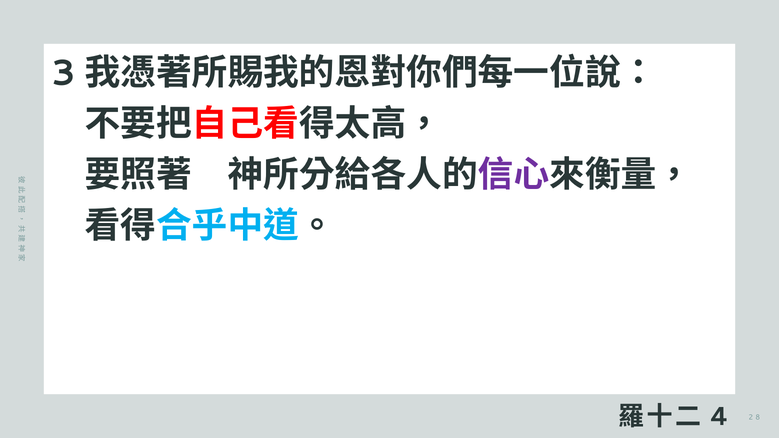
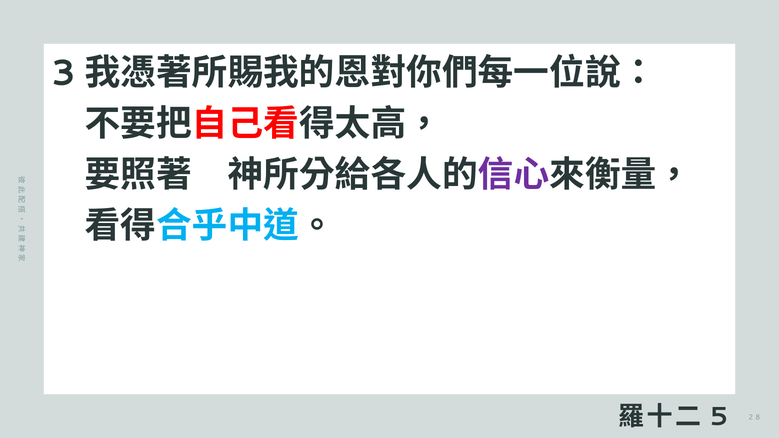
4: 4 -> 5 (719, 417)
